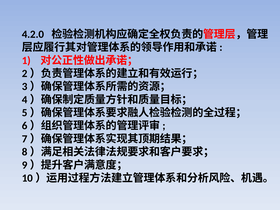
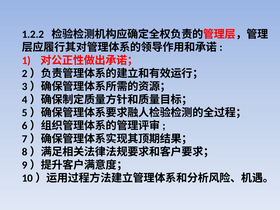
4.2.0: 4.2.0 -> 1.2.2 (33, 34)
